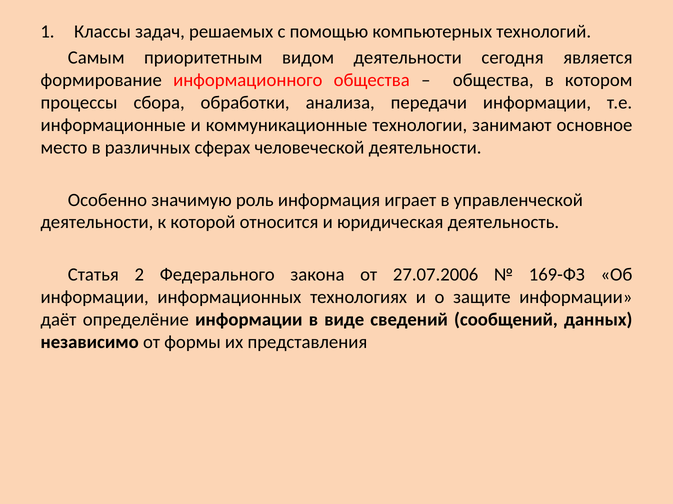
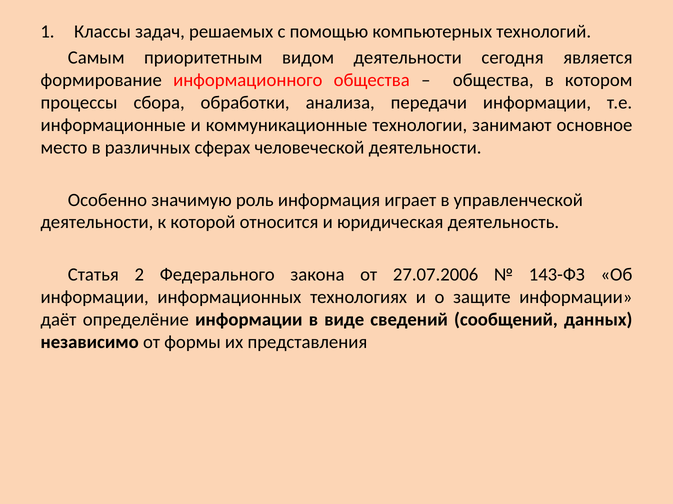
169-ФЗ: 169-ФЗ -> 143-ФЗ (557, 275)
